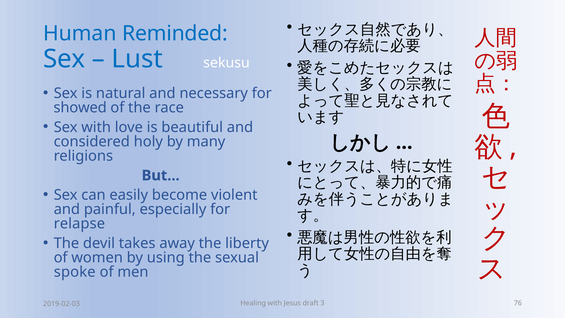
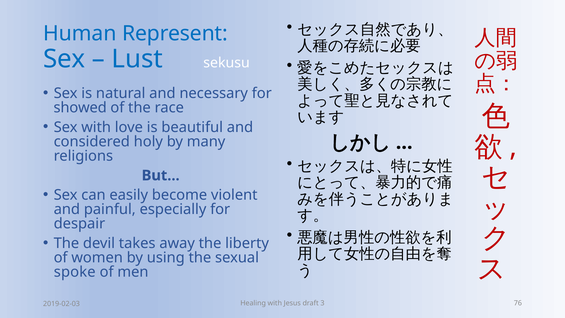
Reminded: Reminded -> Represent (175, 33)
relapse: relapse -> despair (79, 224)
